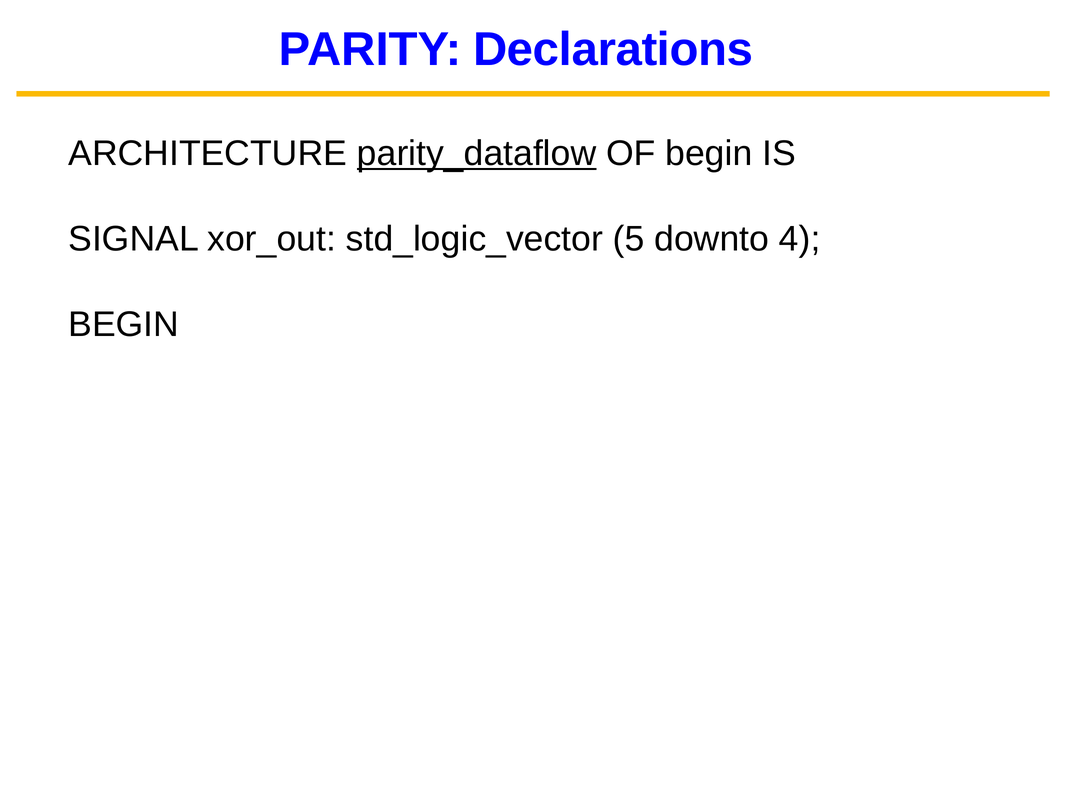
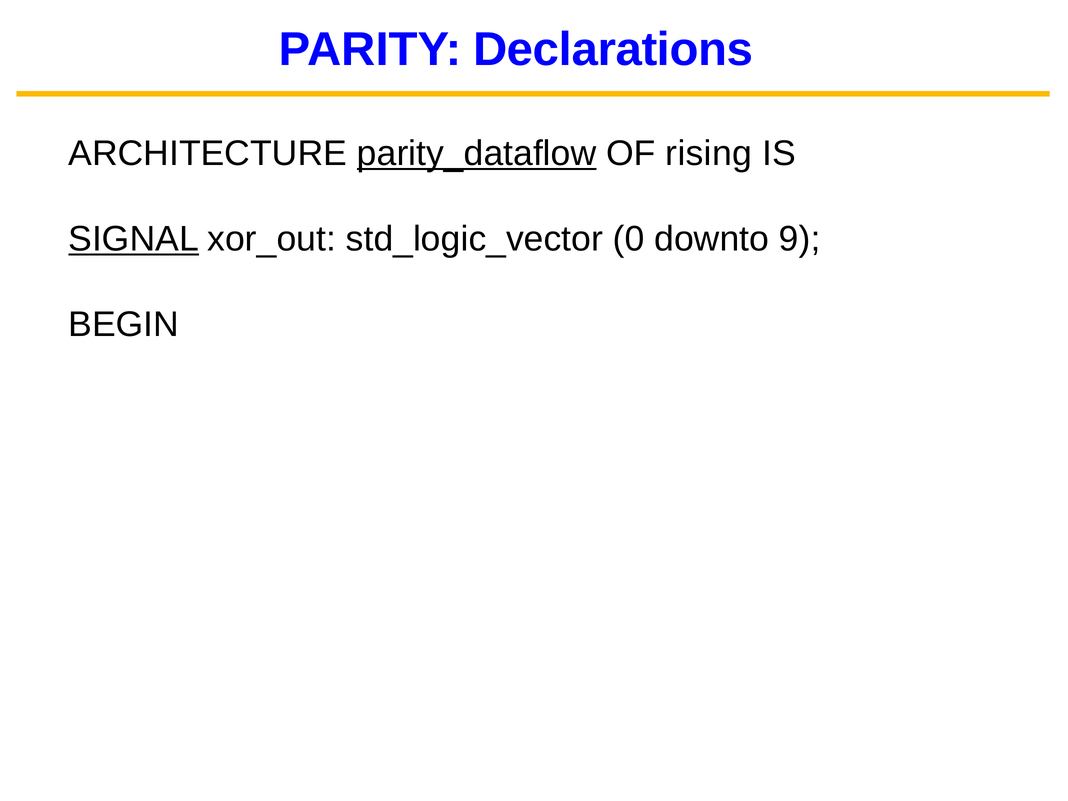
OF begin: begin -> rising (709, 154)
SIGNAL underline: none -> present (134, 239)
std_logic_vector 5: 5 -> 0 (629, 239)
downto 4: 4 -> 9 (800, 239)
